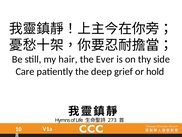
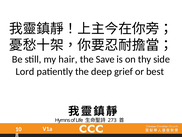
Ever: Ever -> Save (105, 59)
Care: Care -> Lord (25, 71)
hold: hold -> best (155, 71)
